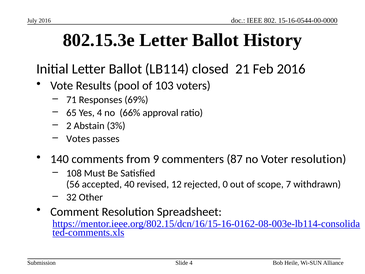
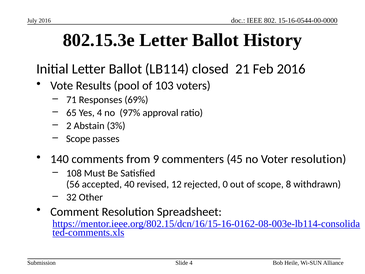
66%: 66% -> 97% (130, 113)
Votes: Votes -> Scope (78, 139)
87: 87 -> 45 (235, 159)
7: 7 -> 8 (288, 184)
